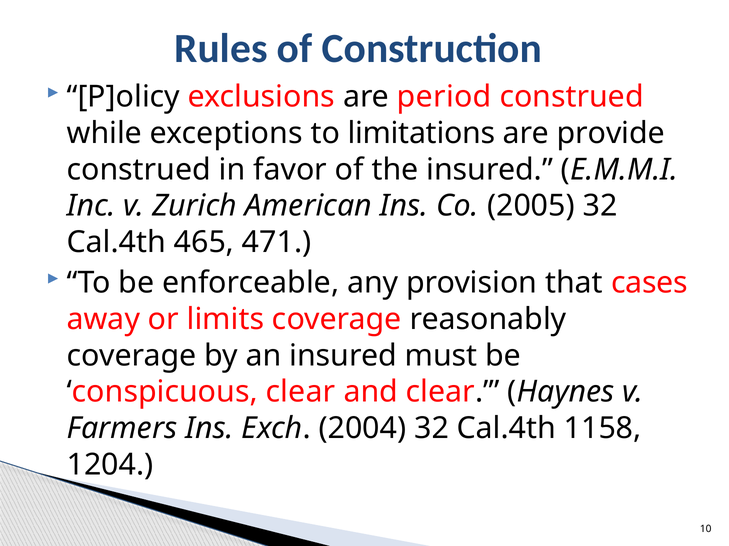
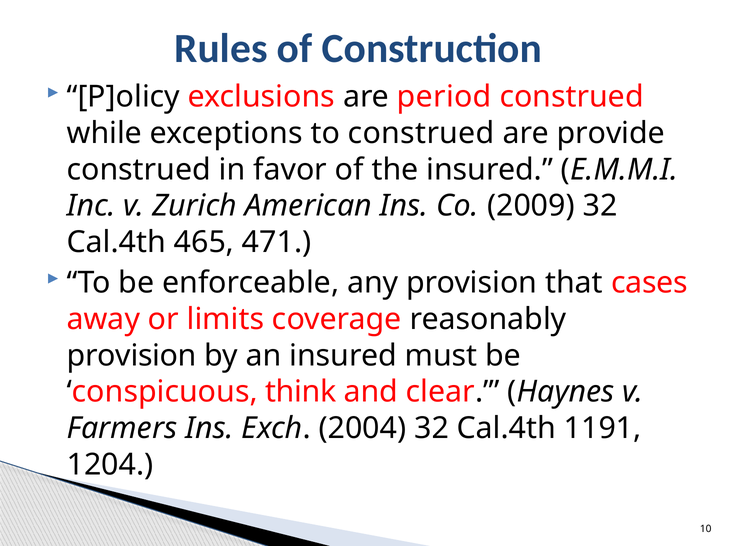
to limitations: limitations -> construed (421, 133)
2005: 2005 -> 2009 (531, 206)
coverage: coverage -> provision (132, 356)
conspicuous clear: clear -> think (301, 392)
1158: 1158 -> 1191 (603, 429)
